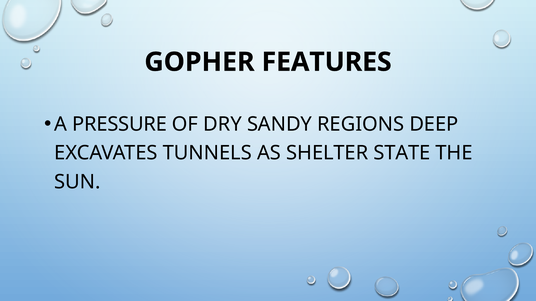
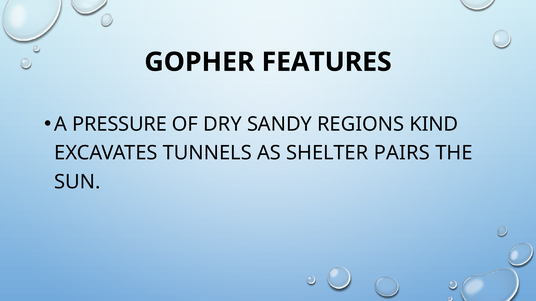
DEEP: DEEP -> KIND (434, 124)
STATE: STATE -> PAIRS (402, 153)
